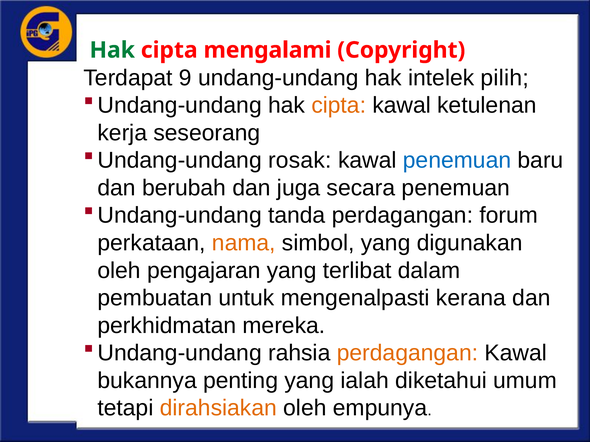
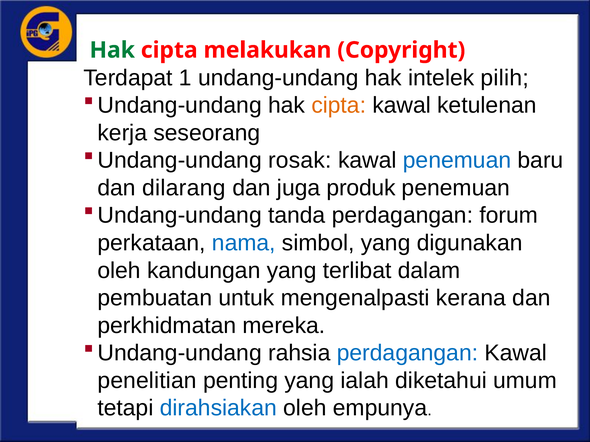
mengalami: mengalami -> melakukan (267, 50)
9: 9 -> 1 (185, 78)
berubah: berubah -> dilarang (184, 188)
secara: secara -> produk (361, 188)
nama colour: orange -> blue (244, 243)
pengajaran: pengajaran -> kandungan (204, 271)
perdagangan colour: orange -> blue (407, 353)
bukannya: bukannya -> penelitian (147, 381)
dirahsiakan colour: orange -> blue (218, 409)
